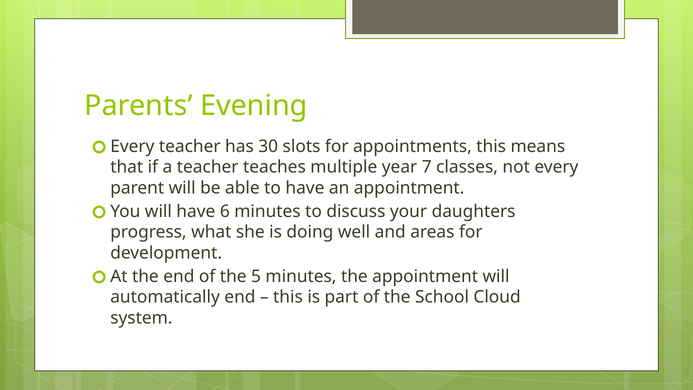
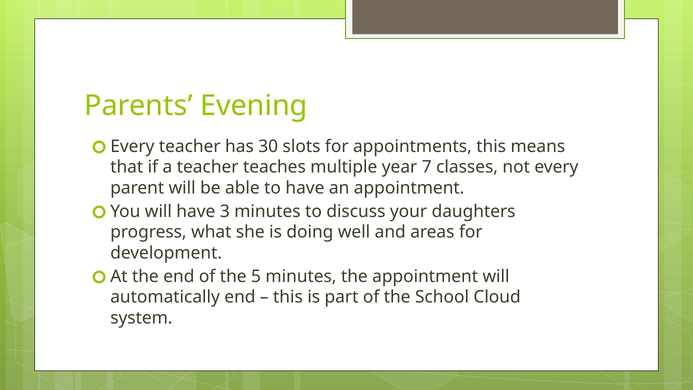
6: 6 -> 3 (225, 211)
